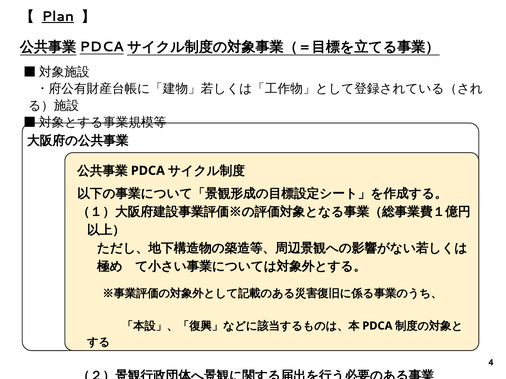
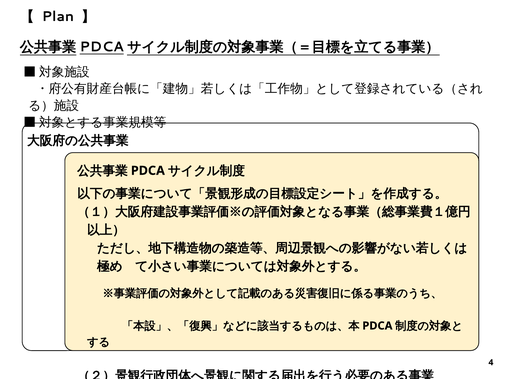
Plan underline: present -> none (58, 17)
